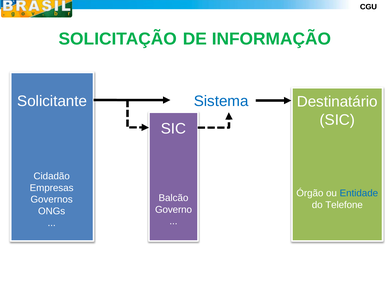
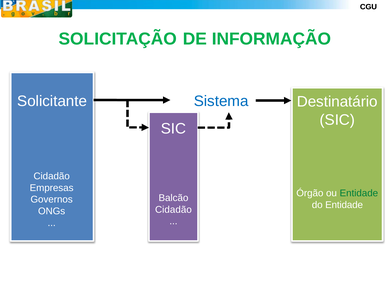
Entidade colour: blue -> green (359, 194)
do Telefone: Telefone -> Entidade (344, 205)
Governo: Governo -> Cidadão (173, 210)
